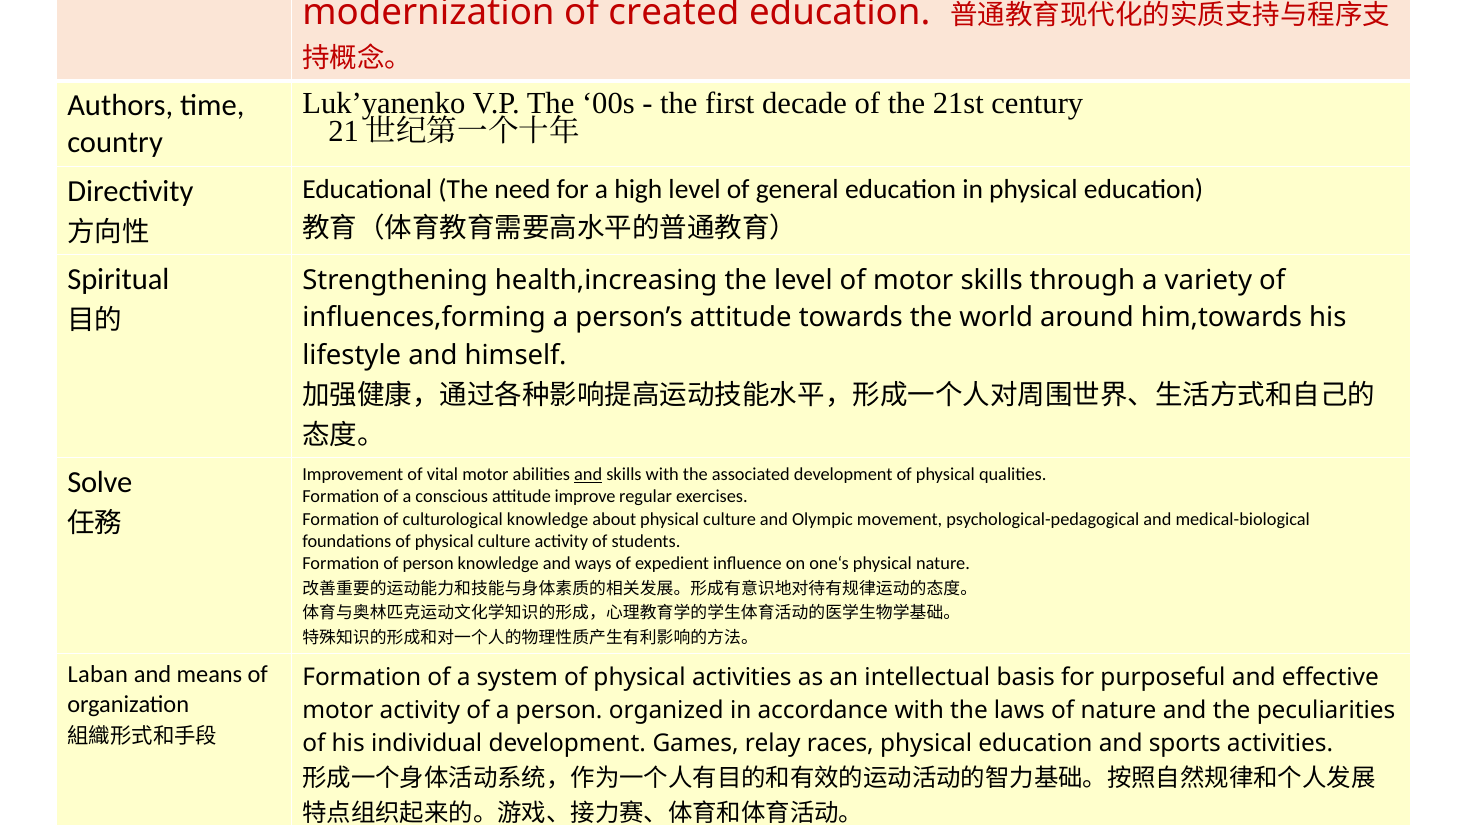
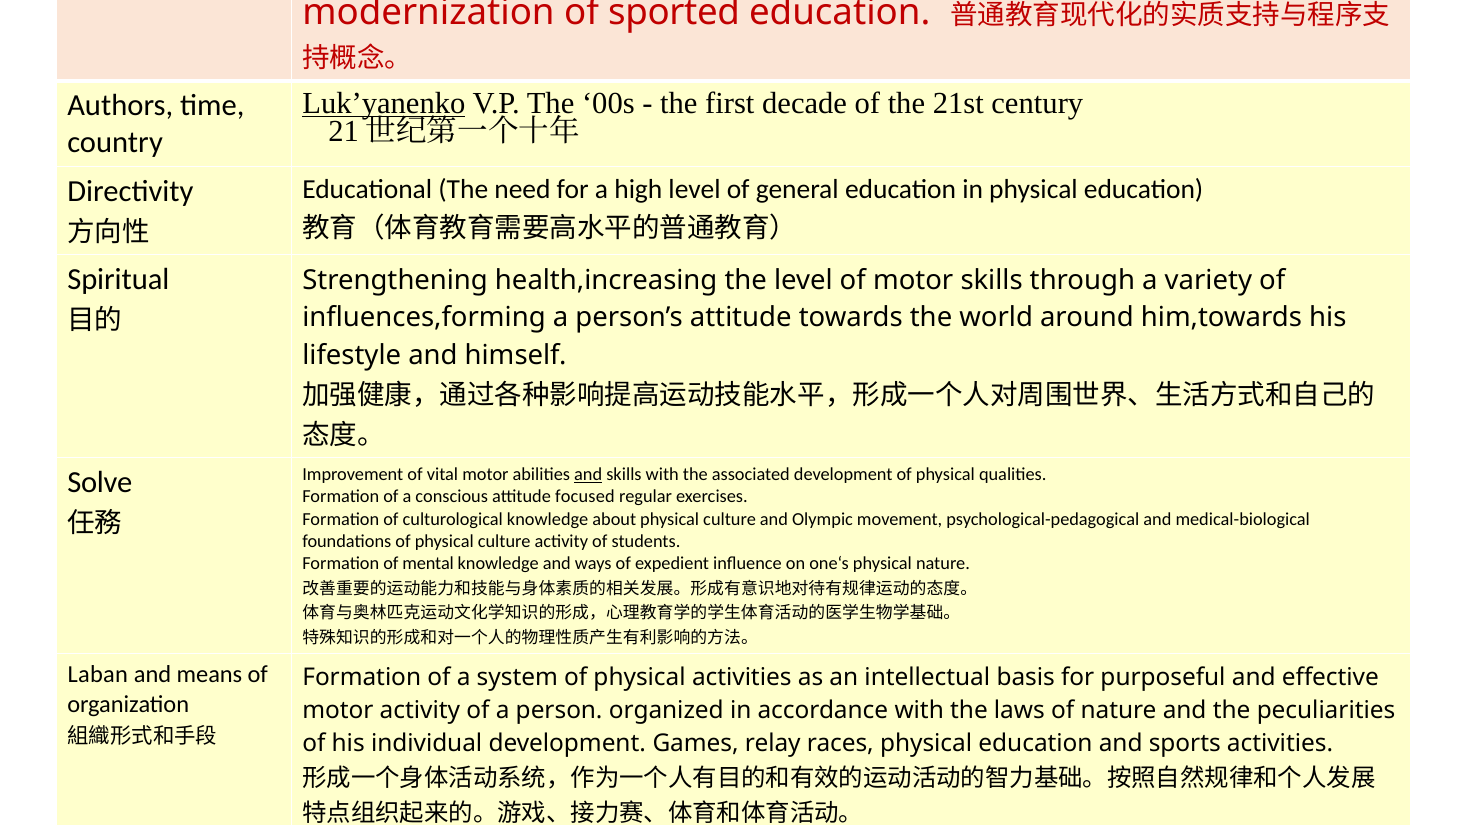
created: created -> sported (674, 12)
Luk’yanenko underline: none -> present (384, 103)
improve: improve -> focused (585, 497)
of person: person -> mental (428, 564)
